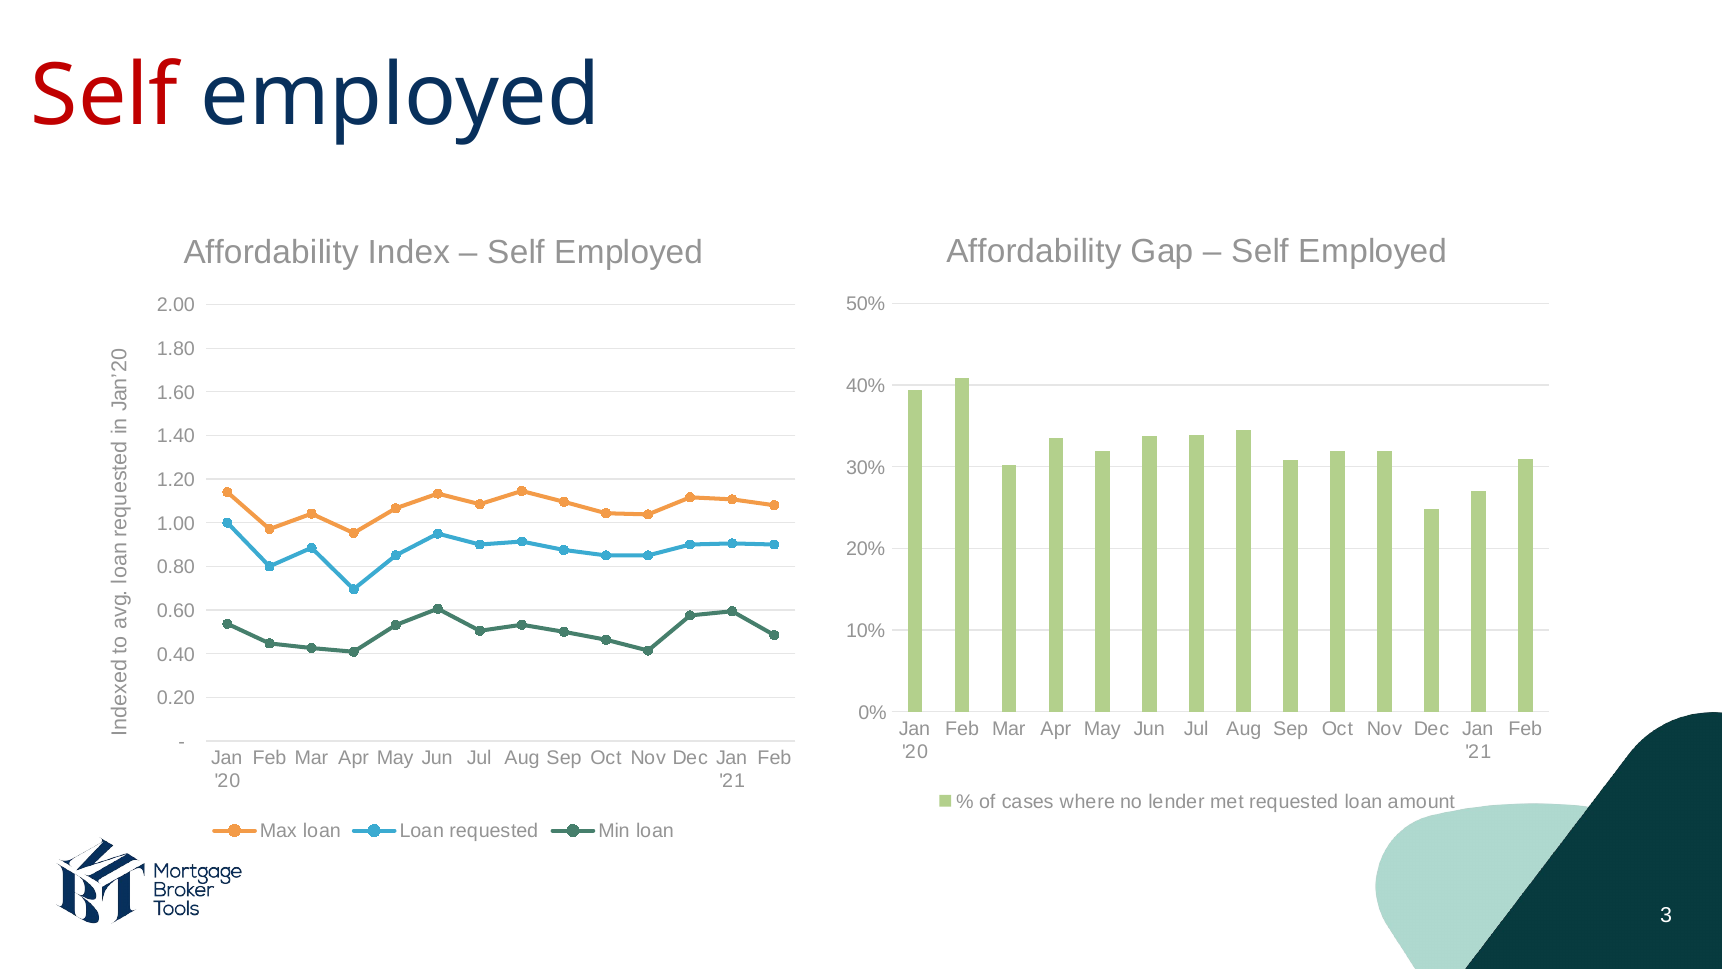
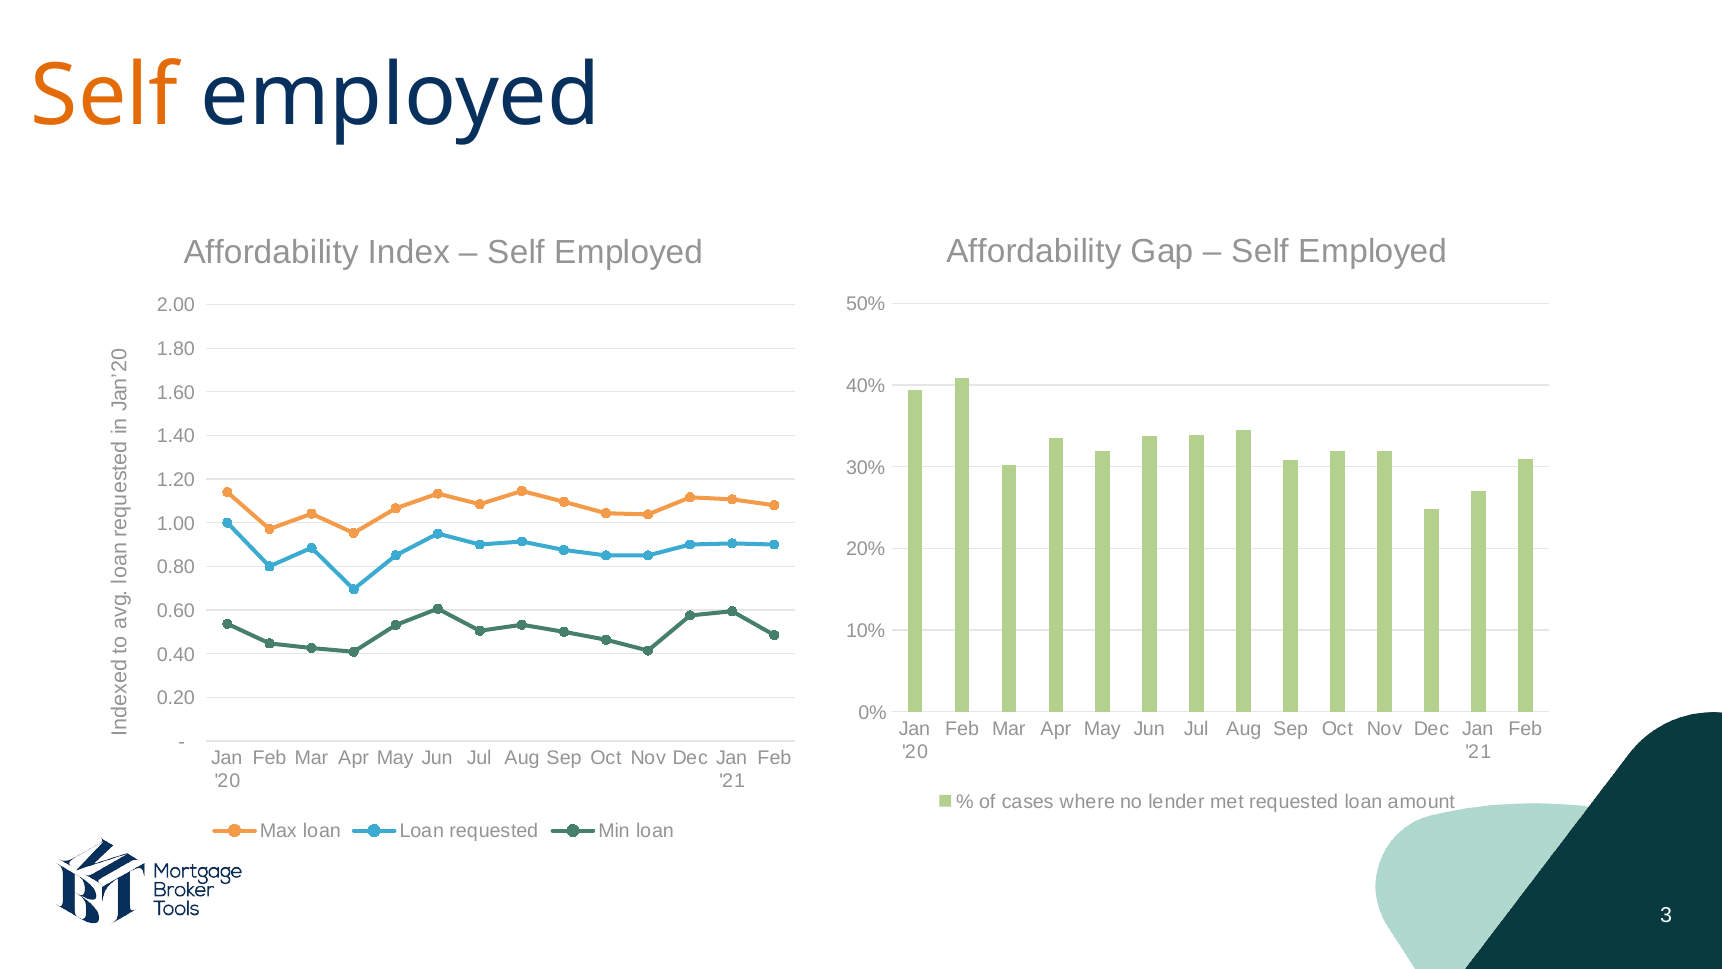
Self colour: red -> orange (105, 96)
